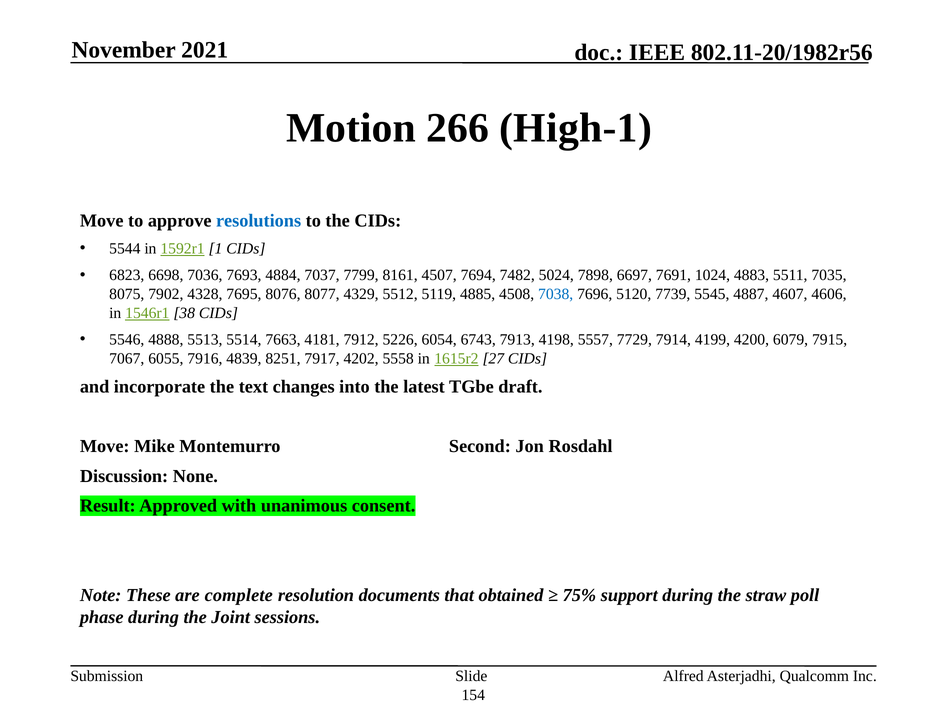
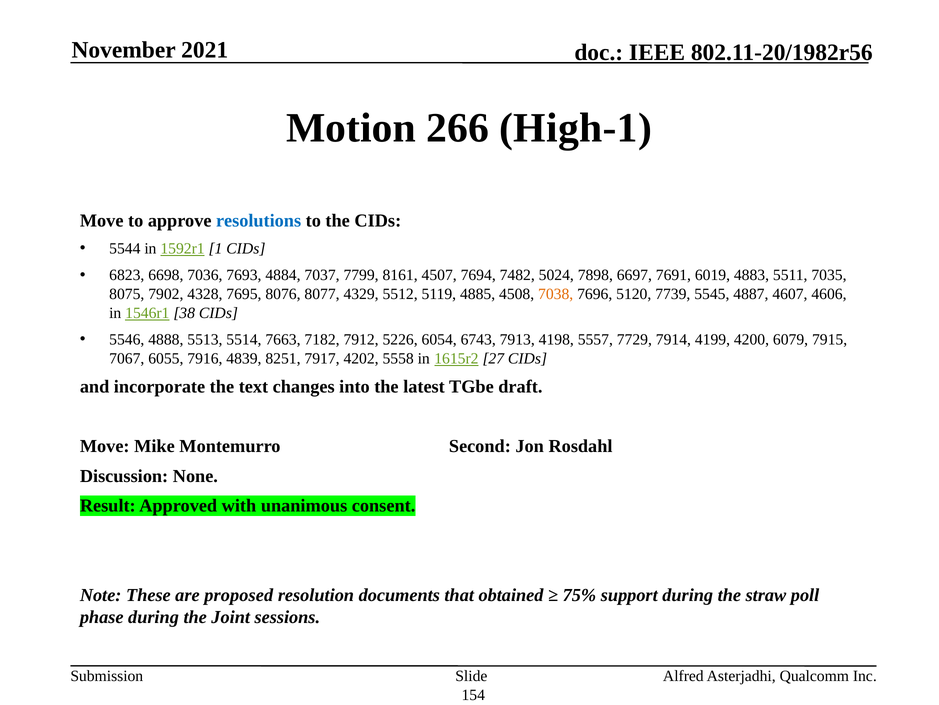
1024: 1024 -> 6019 (712, 275)
7038 colour: blue -> orange (556, 294)
4181: 4181 -> 7182 (322, 339)
complete: complete -> proposed (239, 595)
